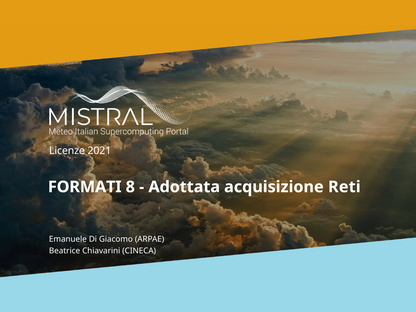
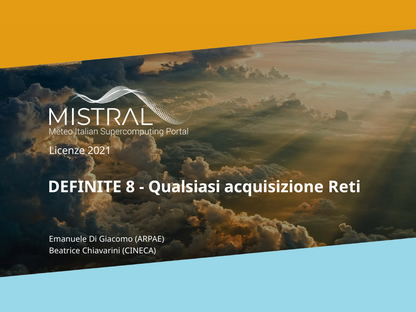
FORMATI: FORMATI -> DEFINITE (85, 187)
Adottata: Adottata -> Qualsiasi (184, 187)
